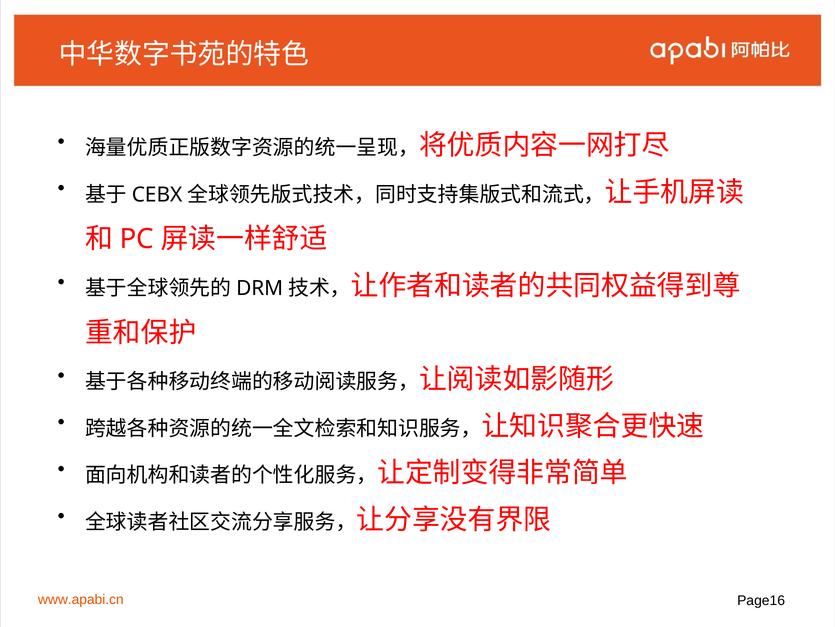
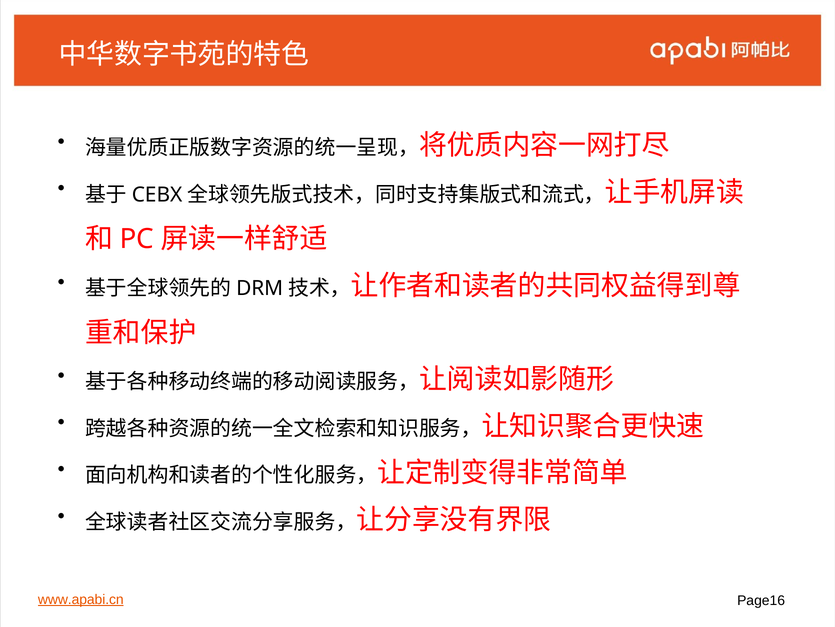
www.apabi.cn underline: none -> present (81, 599)
